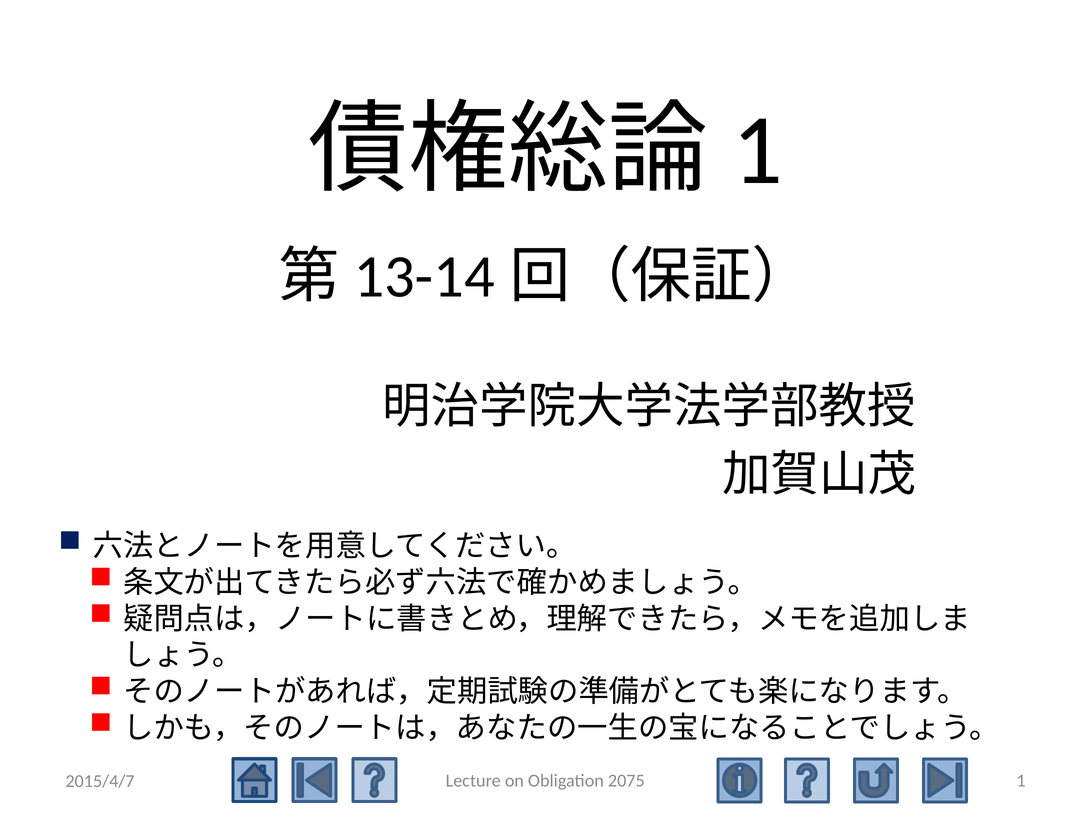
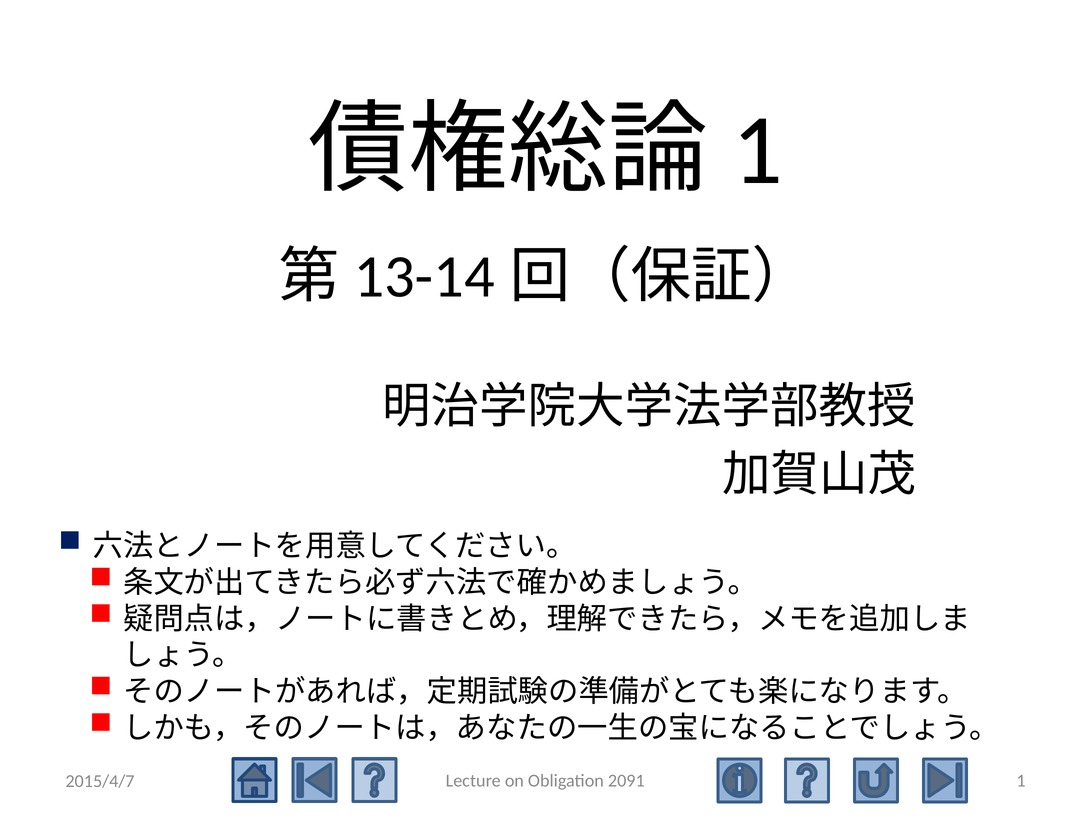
2075: 2075 -> 2091 (626, 781)
